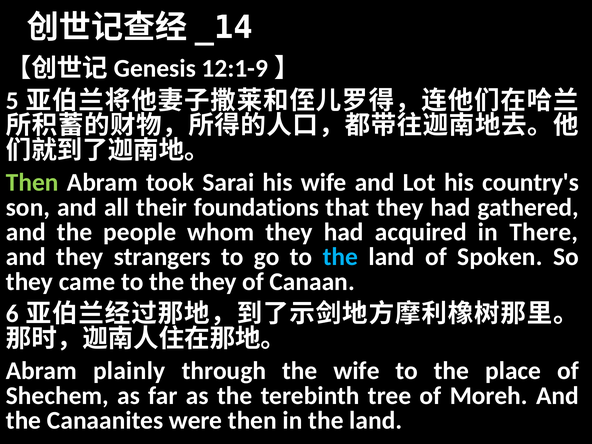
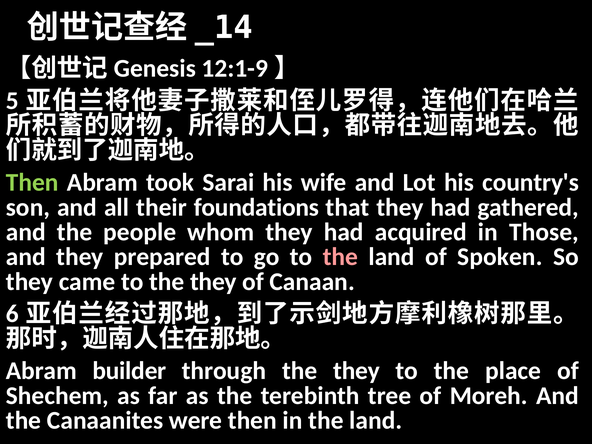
There: There -> Those (544, 232)
strangers: strangers -> prepared (162, 257)
the colour: light blue -> pink (340, 257)
plainly: plainly -> builder (129, 371)
through the wife: wife -> they (357, 371)
